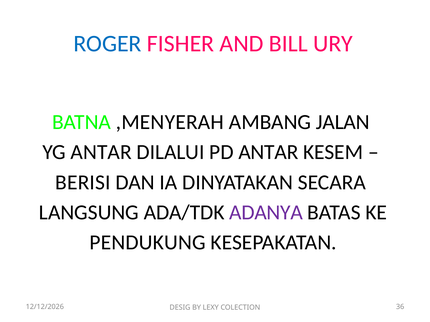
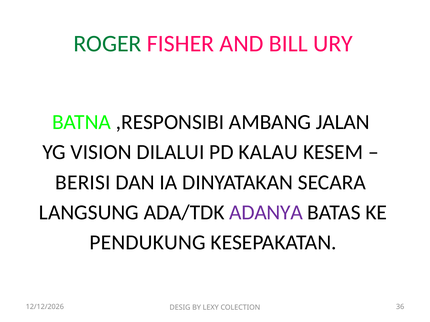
ROGER colour: blue -> green (107, 44)
,MENYERAH: ,MENYERAH -> ,RESPONSIBI (170, 122)
YG ANTAR: ANTAR -> VISION (101, 152)
PD ANTAR: ANTAR -> KALAU (268, 152)
